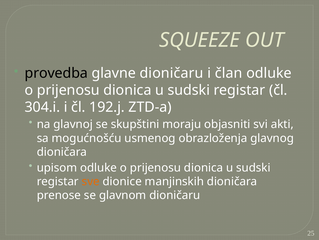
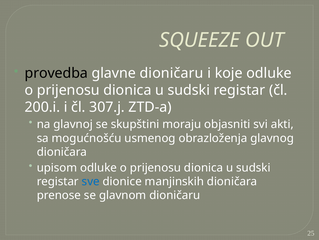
član: član -> koje (229, 73)
304.i: 304.i -> 200.i (42, 107)
192.j: 192.j -> 307.j (107, 107)
sve colour: orange -> blue (91, 181)
